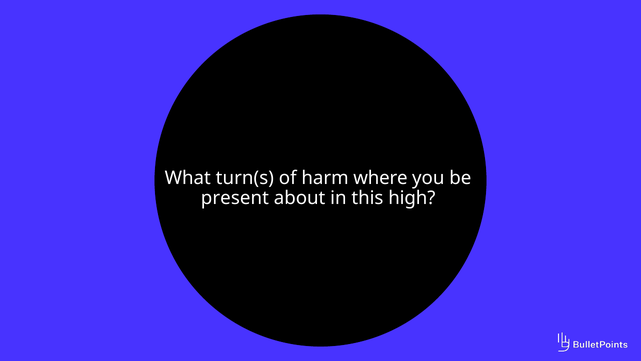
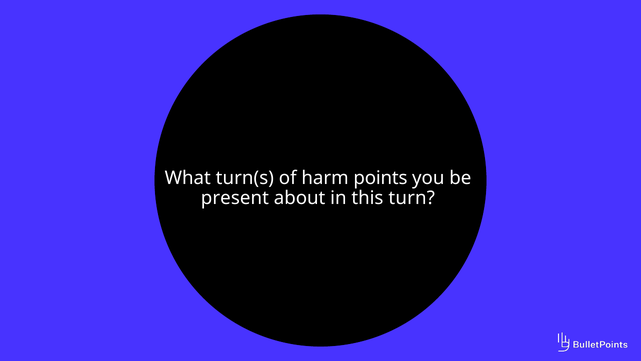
where: where -> points (380, 178)
high: high -> turn (412, 198)
